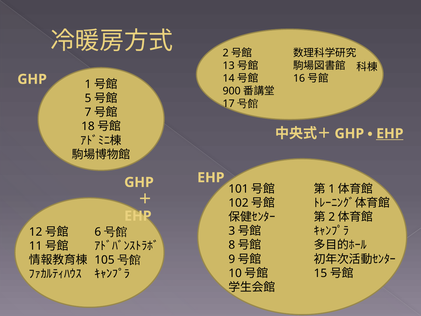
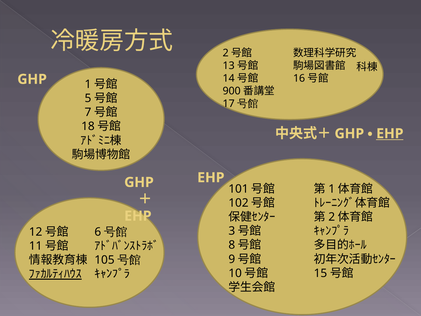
ﾌｧｶﾙﾃｨﾊｳｽ underline: none -> present (55, 274)
